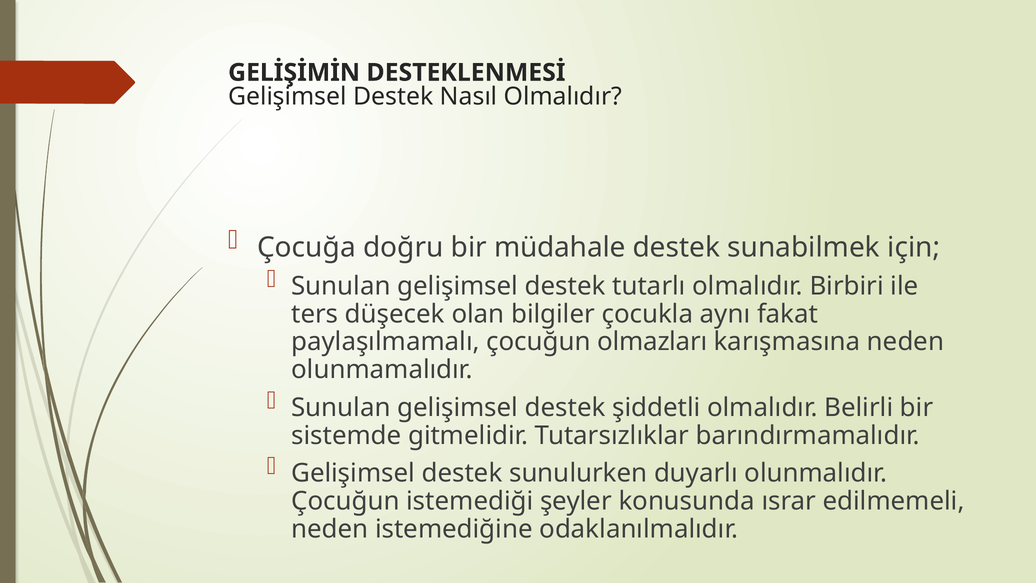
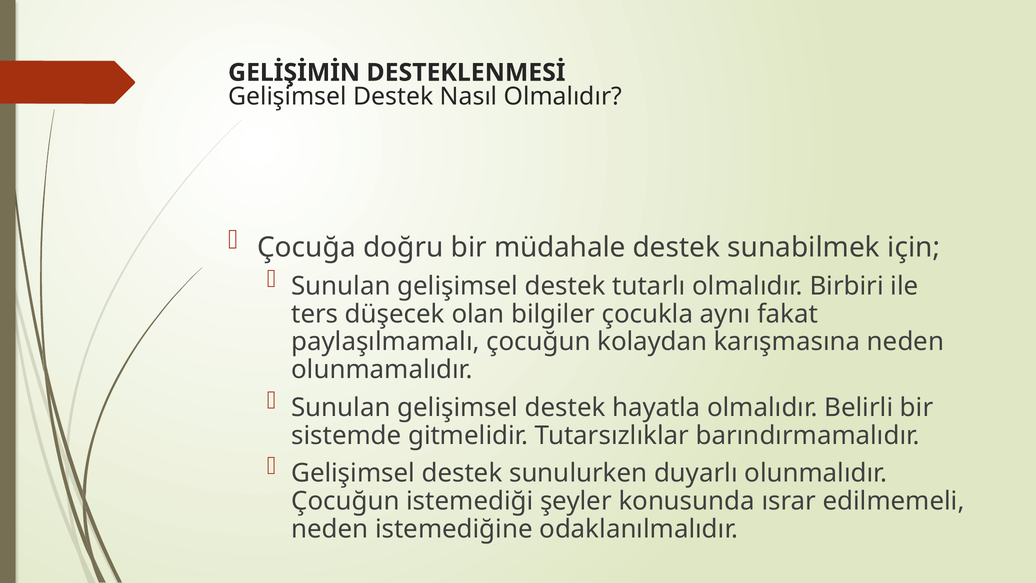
olmazları: olmazları -> kolaydan (652, 342)
şiddetli: şiddetli -> hayatla (656, 407)
